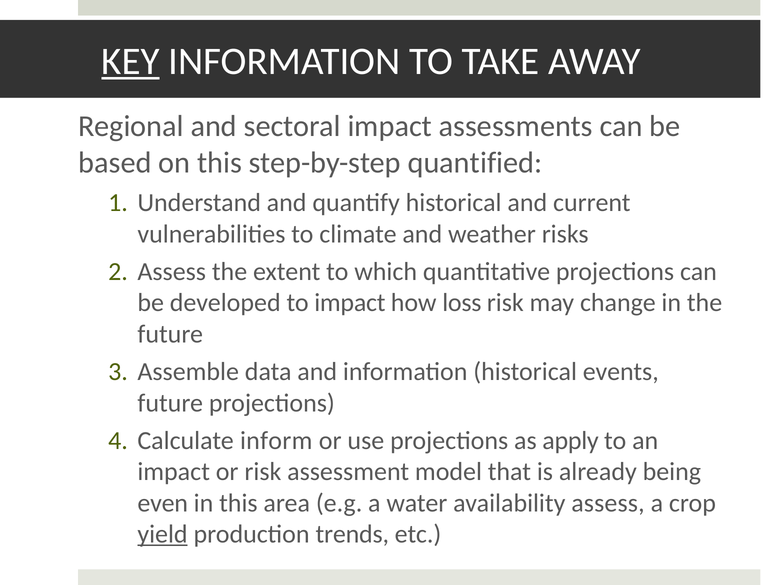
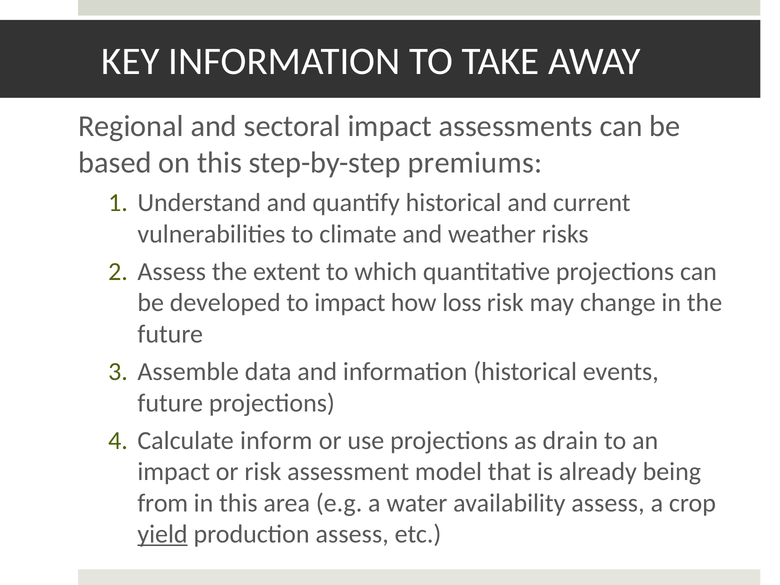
KEY underline: present -> none (131, 62)
quantified: quantified -> premiums (475, 163)
apply: apply -> drain (570, 441)
even: even -> from (163, 503)
production trends: trends -> assess (352, 534)
